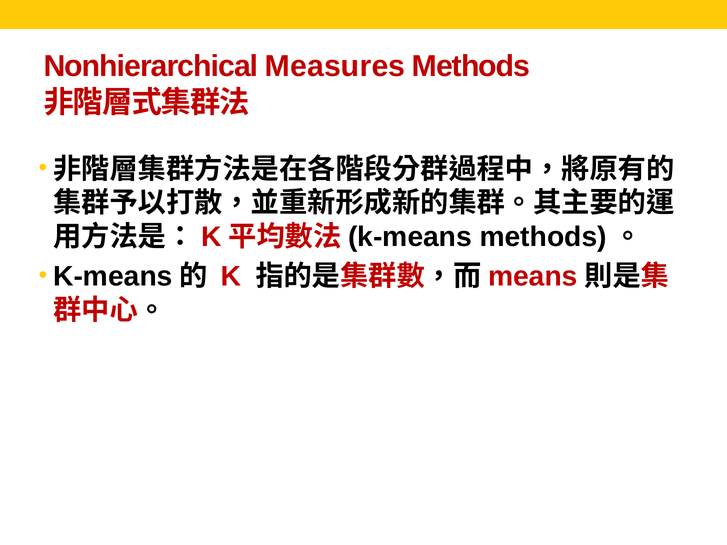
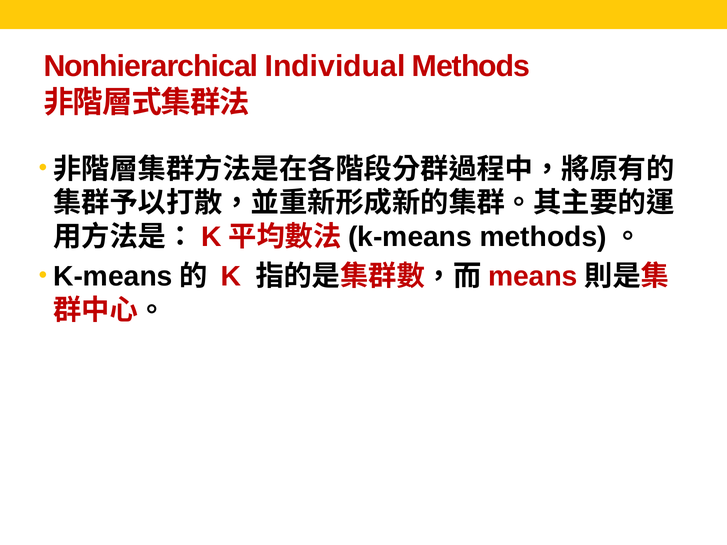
Measures: Measures -> Individual (335, 66)
